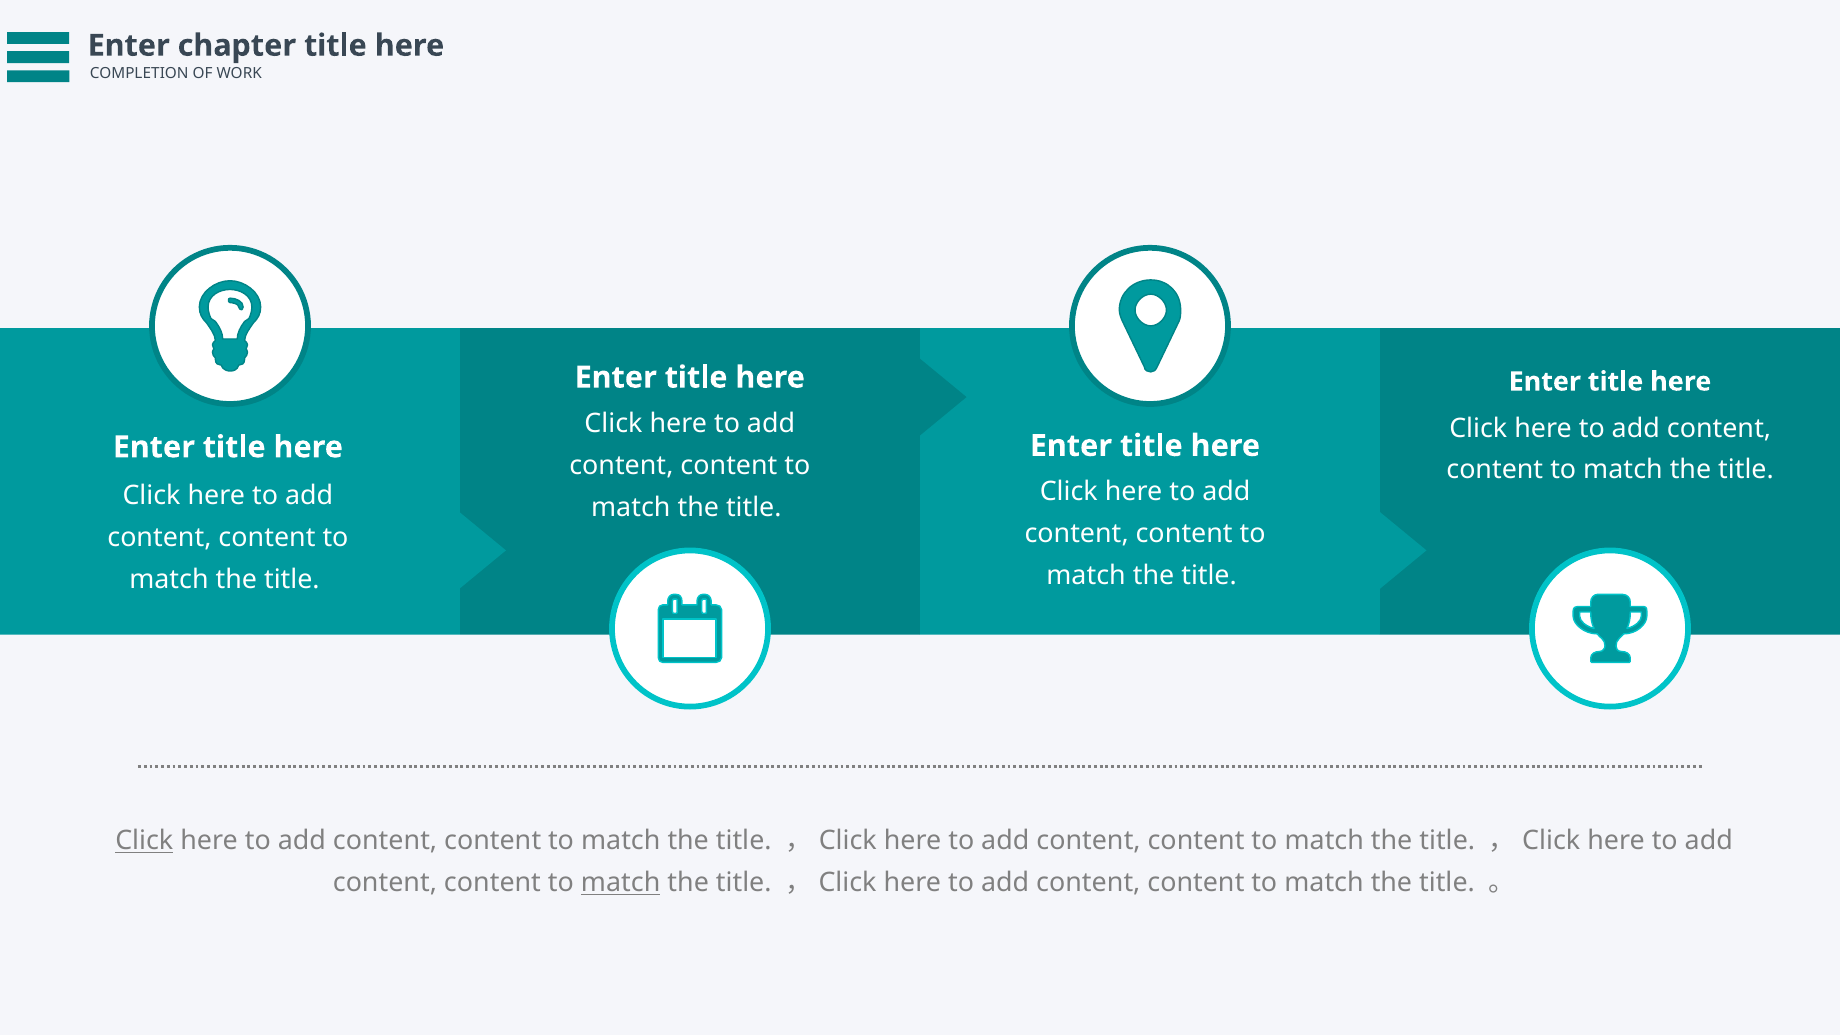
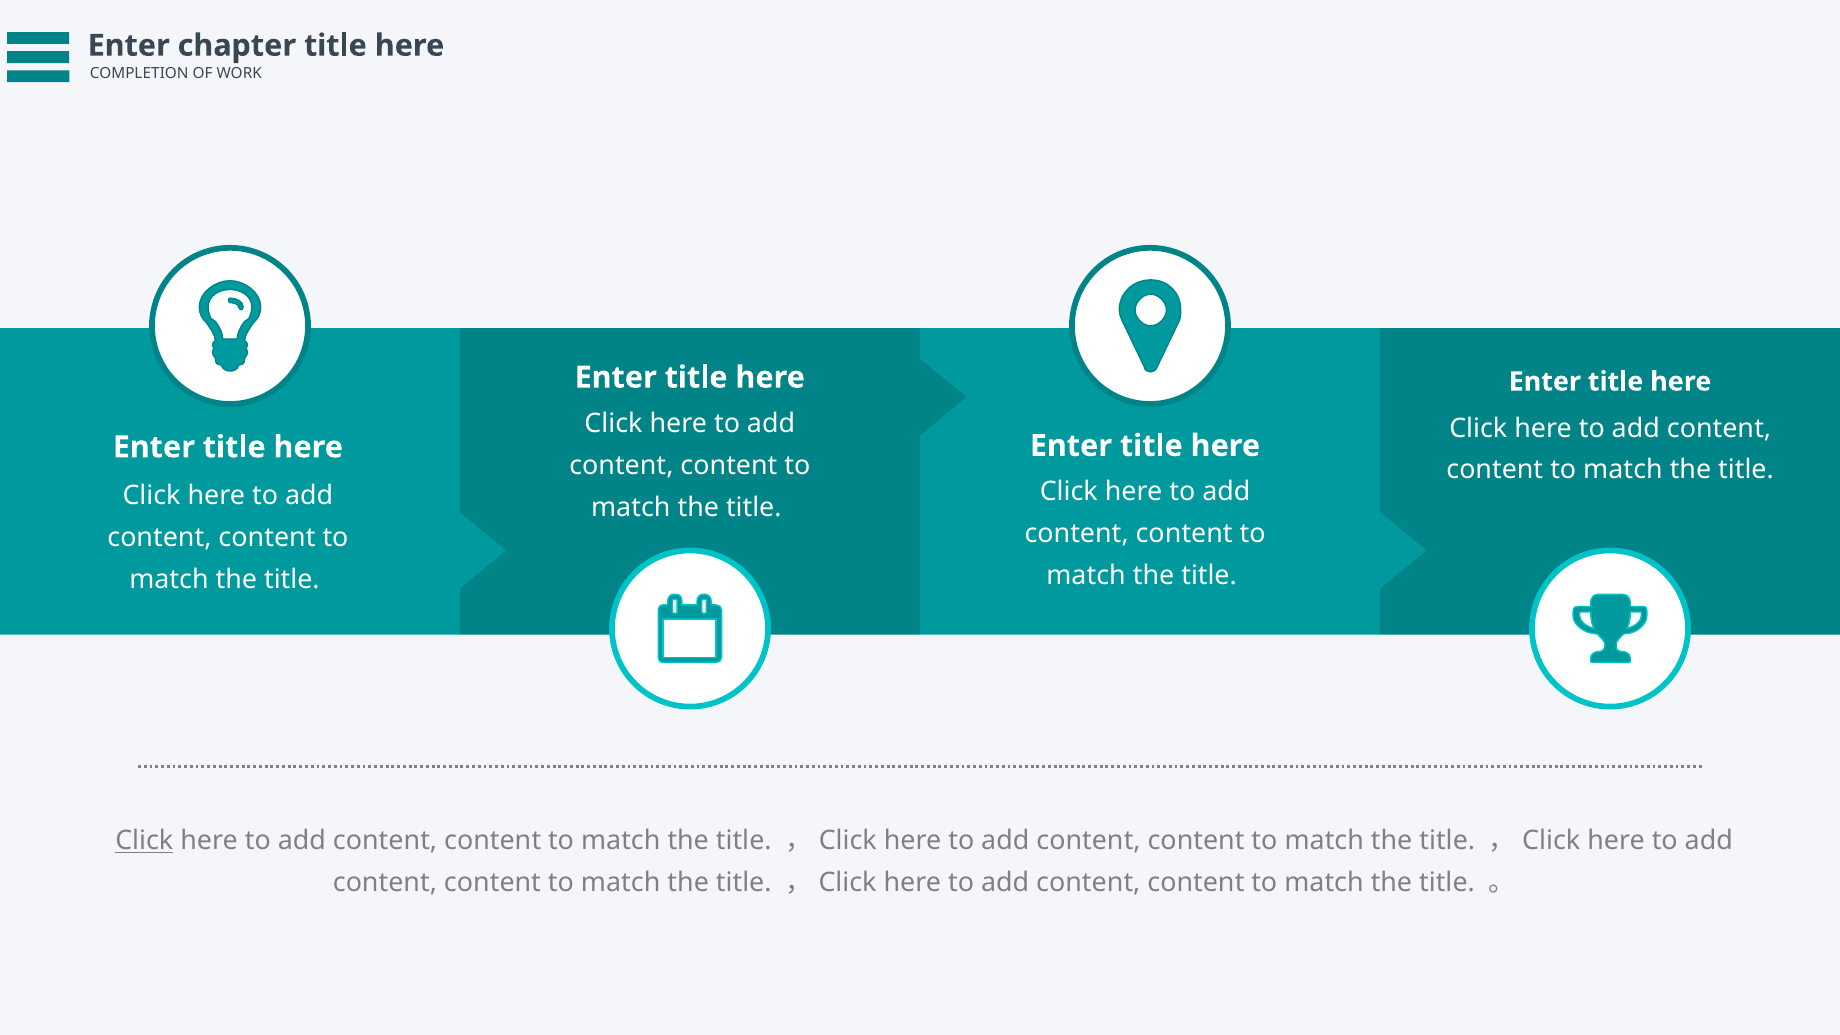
match underline: present -> none (621, 883)
